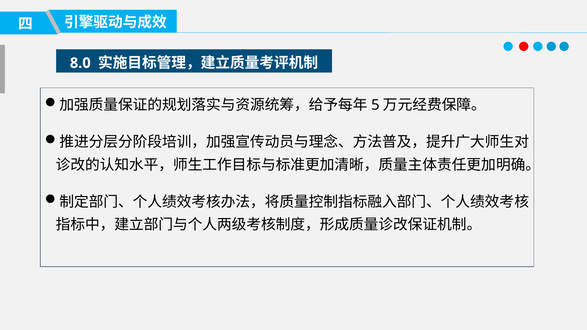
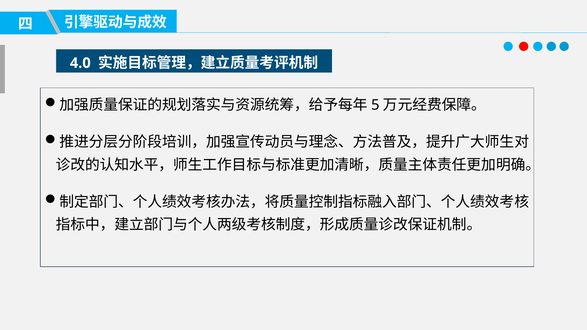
8.0: 8.0 -> 4.0 (80, 63)
